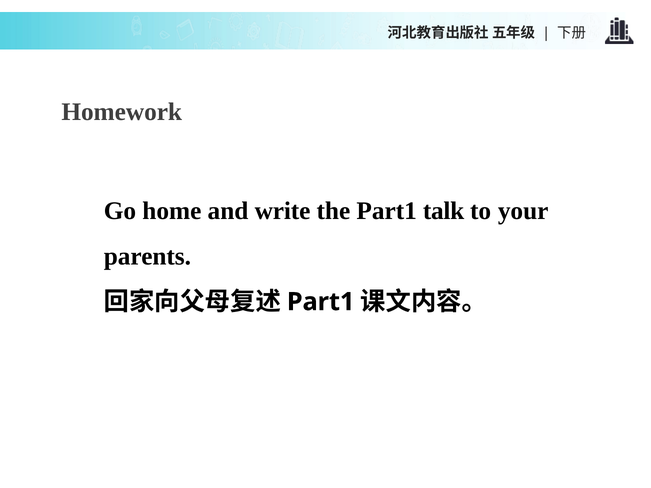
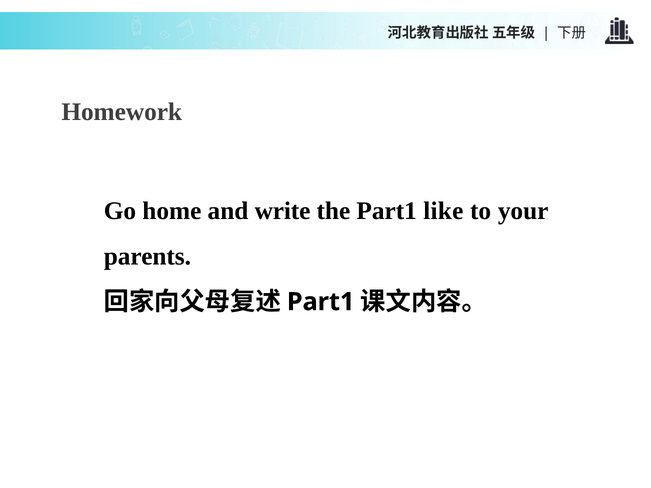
talk: talk -> like (443, 211)
